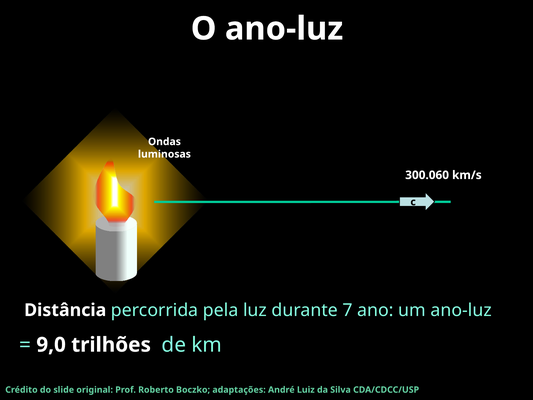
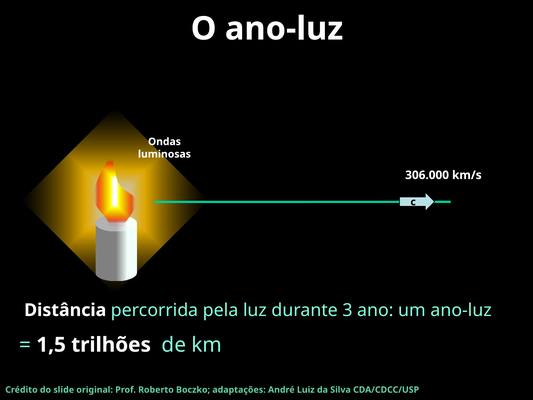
300.060: 300.060 -> 306.000 (427, 175)
7: 7 -> 3 (348, 310)
9,0: 9,0 -> 1,5 (51, 345)
